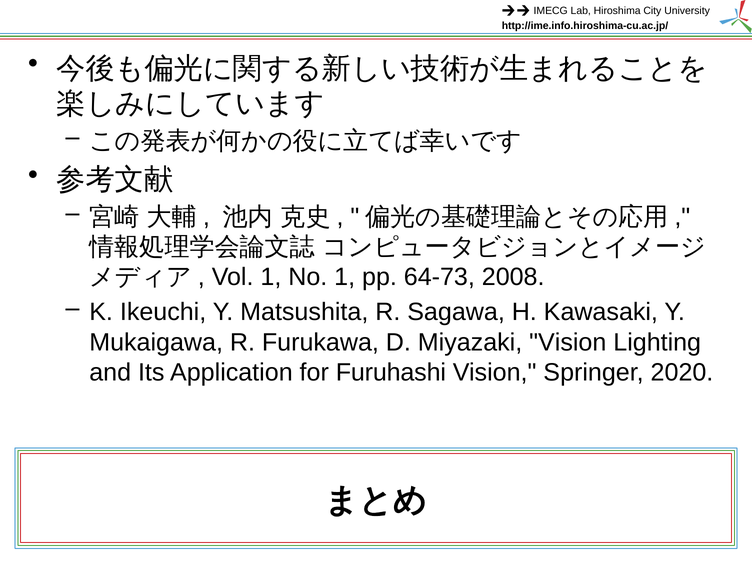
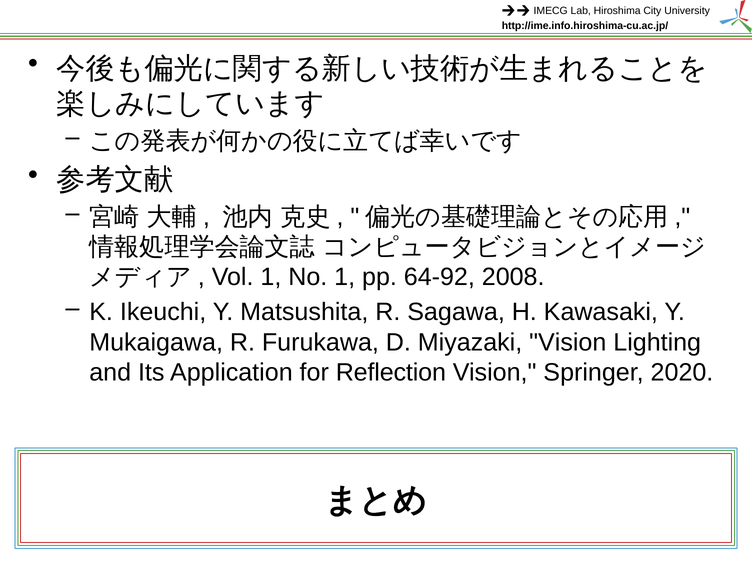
64-73: 64-73 -> 64-92 (439, 277)
Furuhashi: Furuhashi -> Reflection (391, 372)
